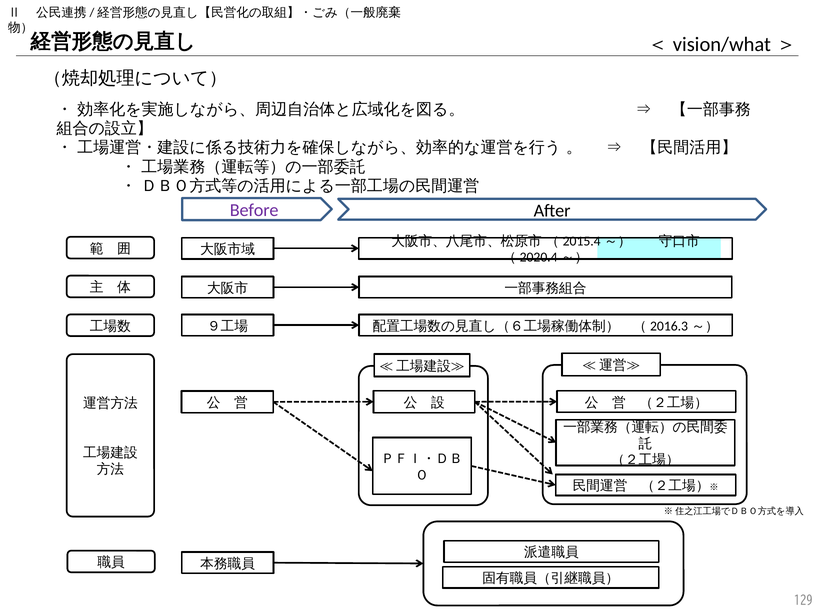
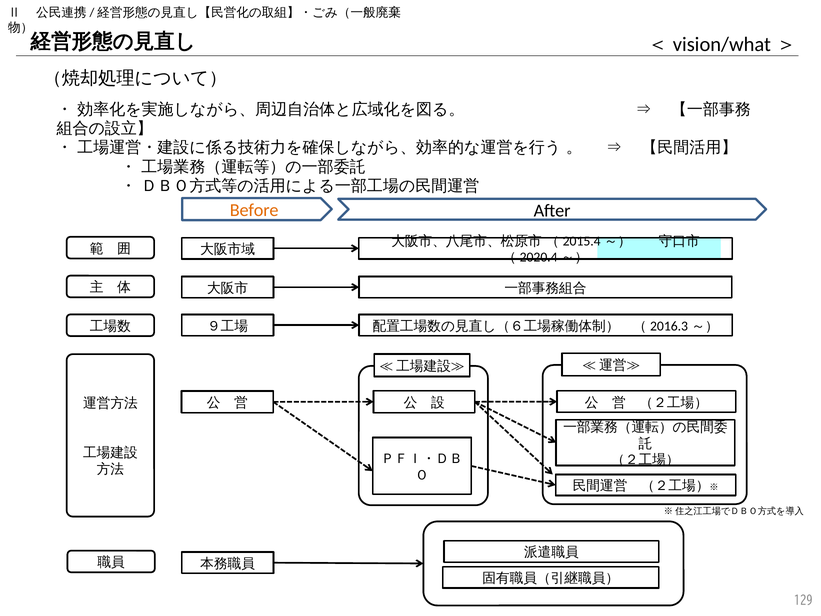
Before colour: purple -> orange (254, 210)
